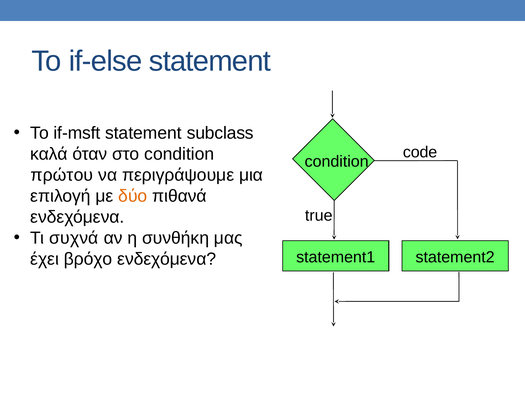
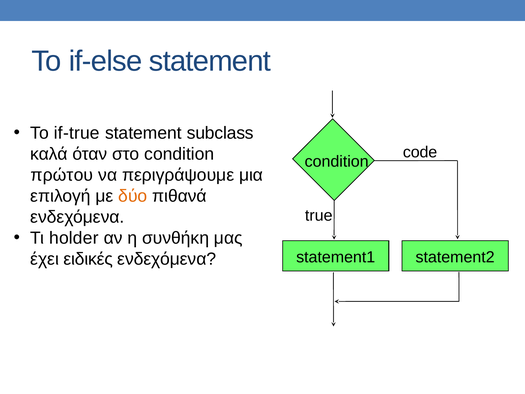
if-msft: if-msft -> if-true (77, 133)
συχνά: συχνά -> holder (74, 238)
βρόχο: βρόχο -> ειδικές (88, 259)
